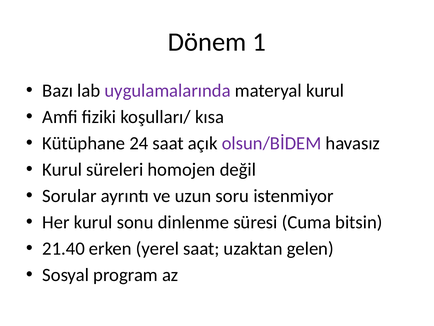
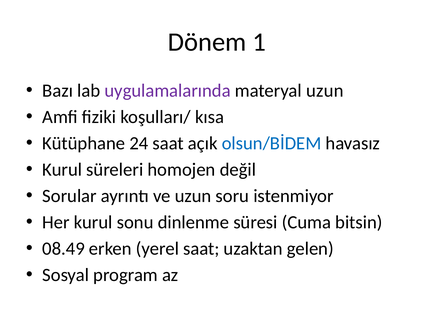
materyal kurul: kurul -> uzun (325, 91)
olsun/BİDEM colour: purple -> blue (272, 143)
21.40: 21.40 -> 08.49 (64, 248)
